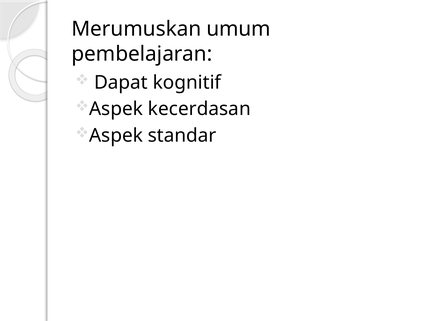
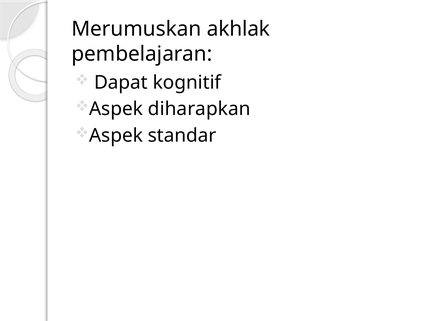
umum: umum -> akhlak (238, 29)
kecerdasan: kecerdasan -> diharapkan (199, 109)
